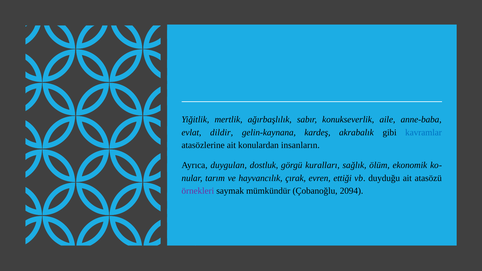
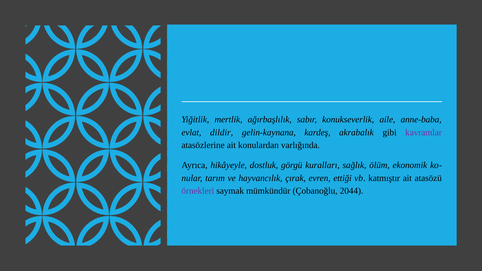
kavramlar colour: blue -> purple (424, 132)
insanların: insanların -> varlığında (300, 145)
duygulan: duygulan -> hikâyeyle (229, 165)
duyduğu: duyduğu -> katmıştır (384, 178)
2094: 2094 -> 2044 (352, 191)
